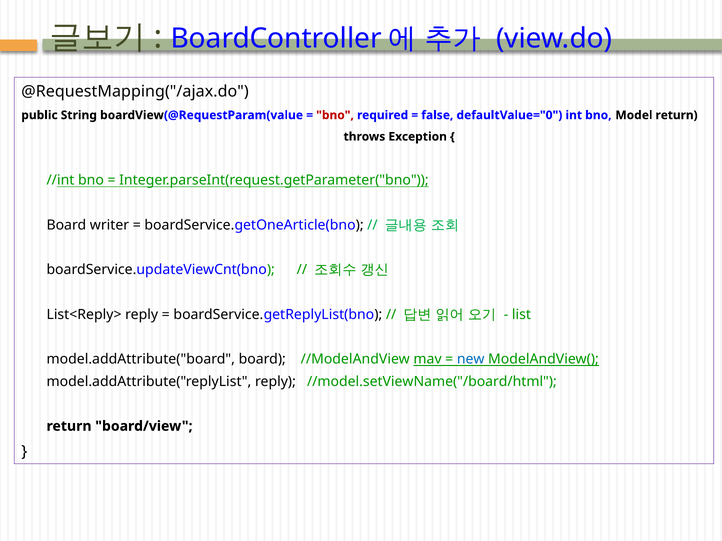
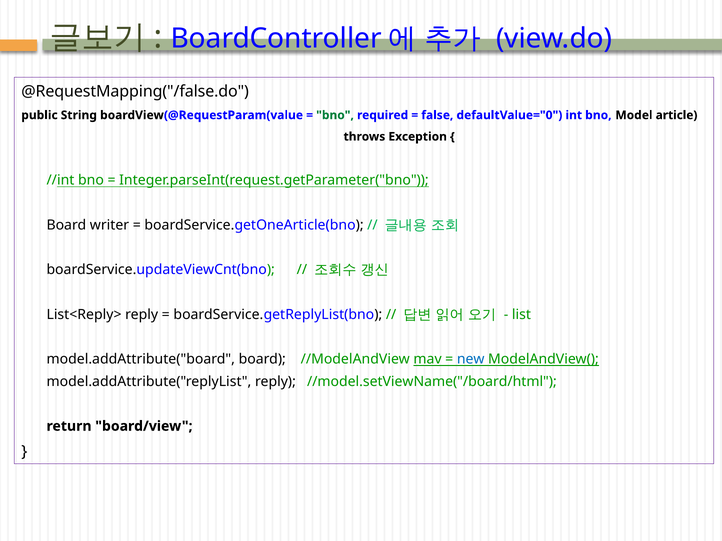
@RequestMapping("/ajax.do: @RequestMapping("/ajax.do -> @RequestMapping("/false.do (135, 92)
bno colour: red -> green (335, 115)
Model return: return -> article (677, 115)
